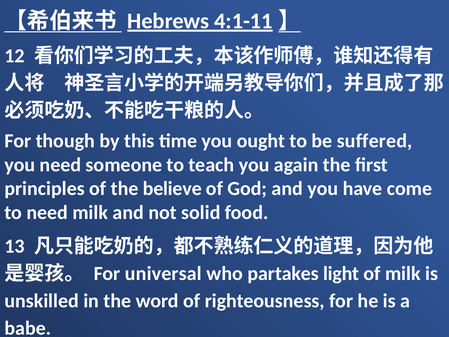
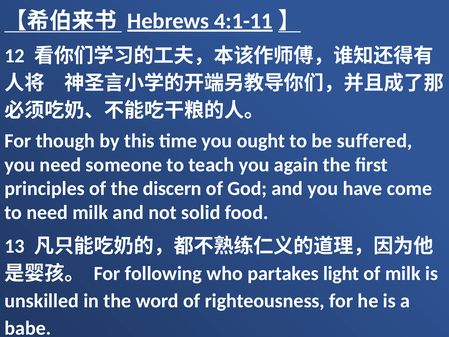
believe: believe -> discern (172, 189)
universal: universal -> following (164, 273)
